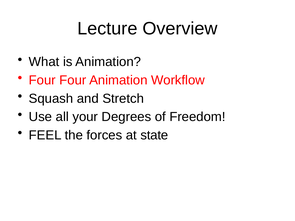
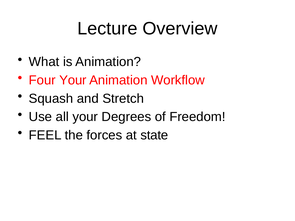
Four Four: Four -> Your (73, 80)
